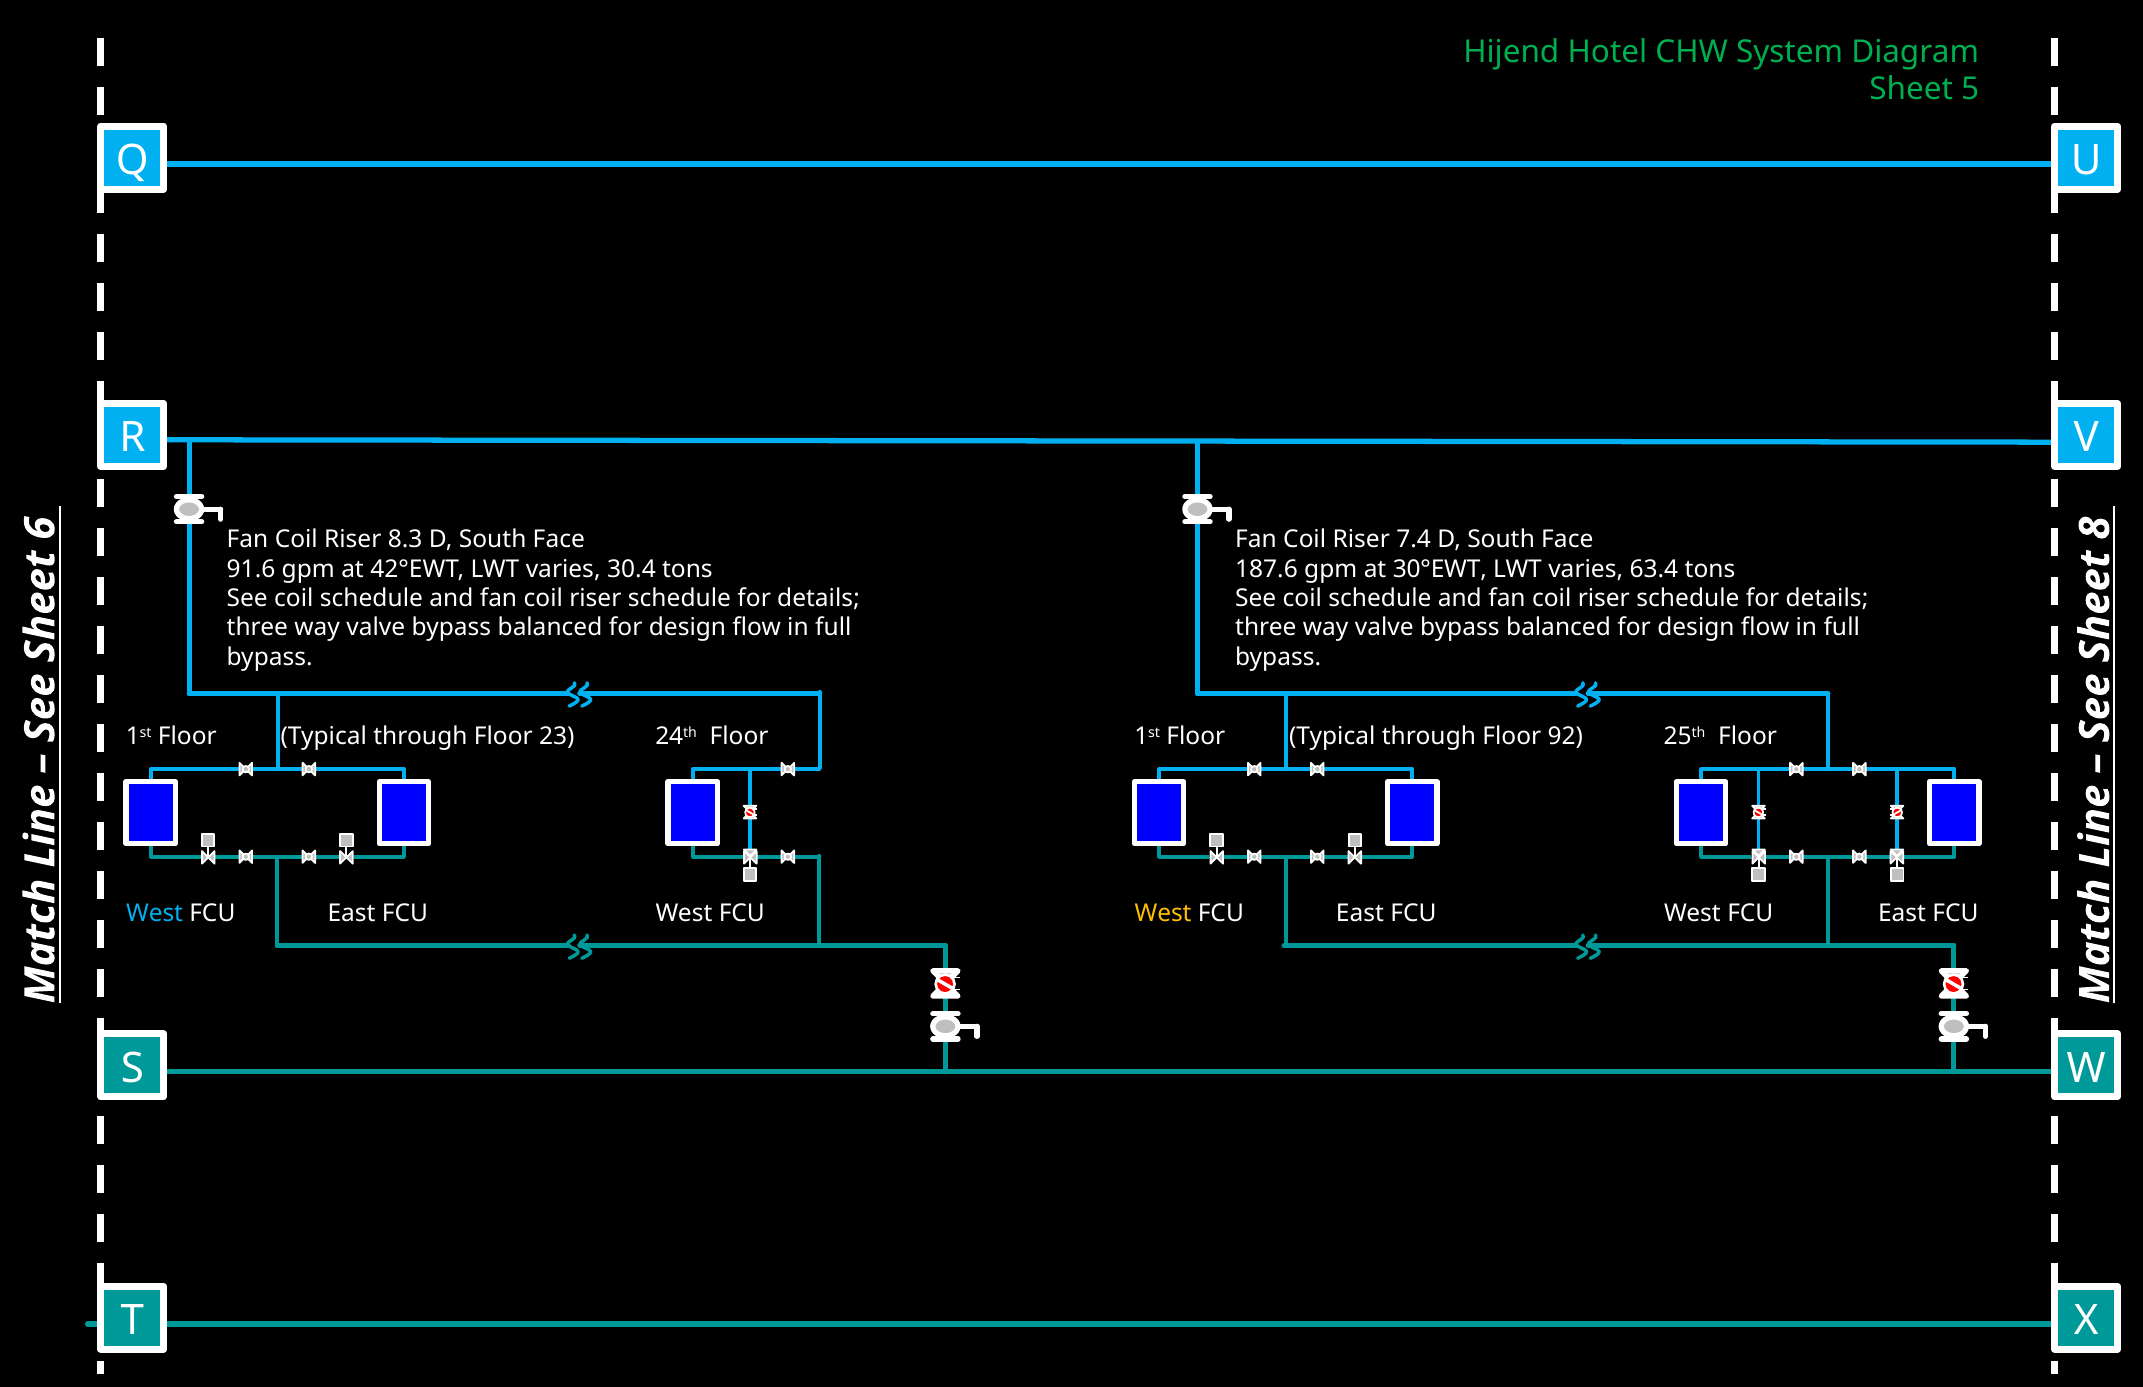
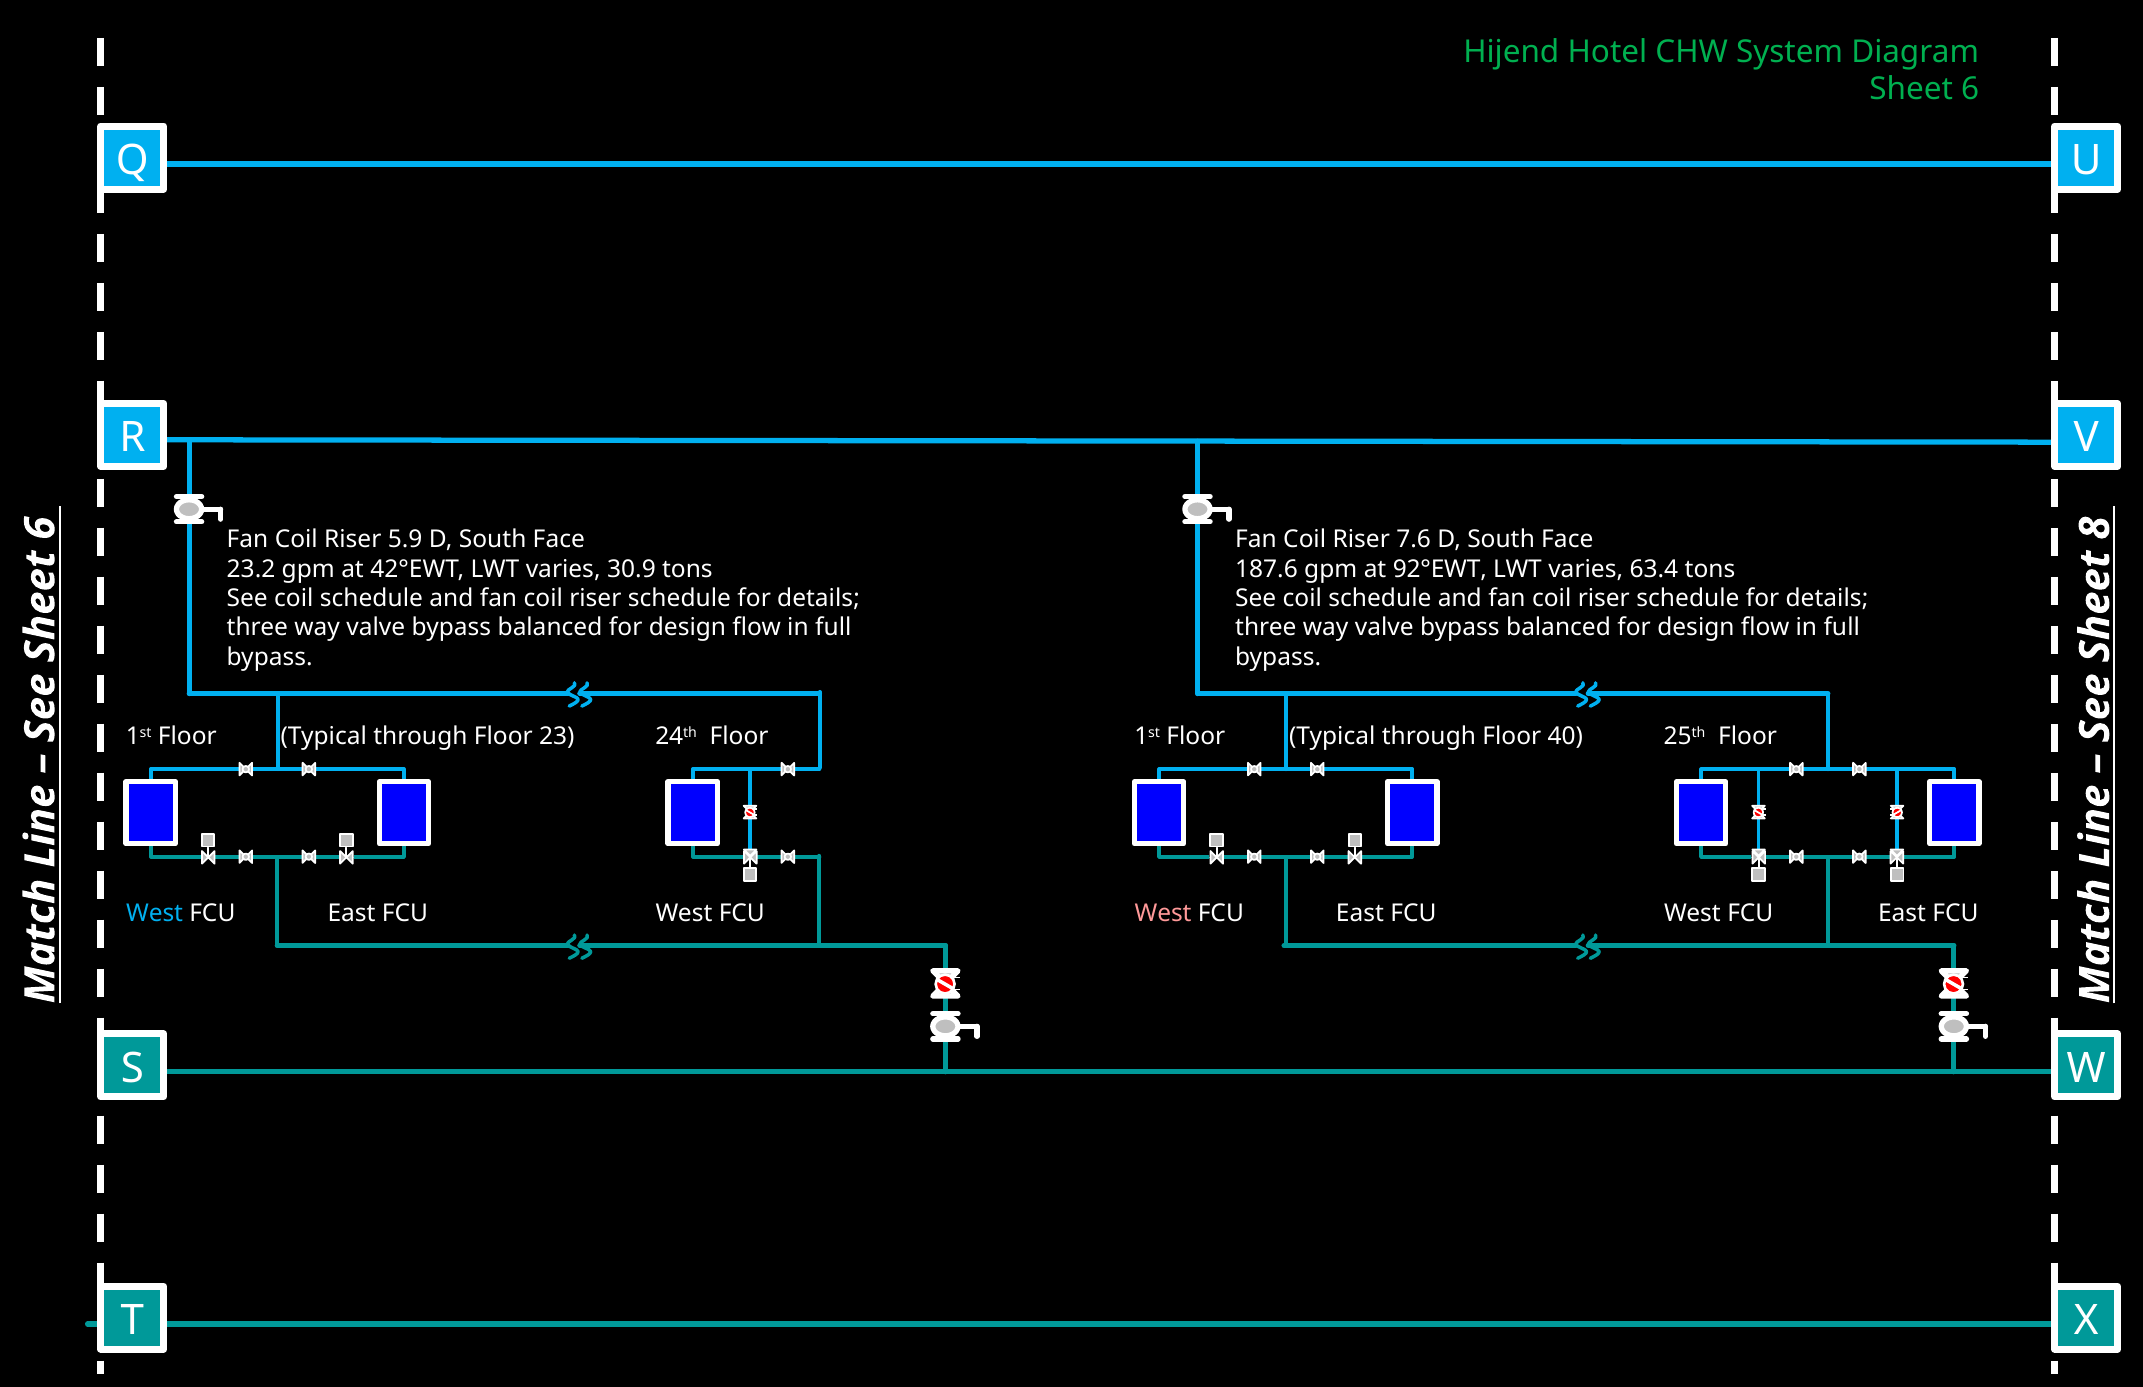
Sheet 5: 5 -> 6 (1970, 89)
8.3: 8.3 -> 5.9 (405, 539)
7.4: 7.4 -> 7.6 (1414, 539)
91.6: 91.6 -> 23.2 (251, 569)
30.4: 30.4 -> 30.9 (631, 569)
30°EWT: 30°EWT -> 92°EWT (1440, 569)
92: 92 -> 40 (1565, 737)
West colour: yellow -> pink (1163, 913)
